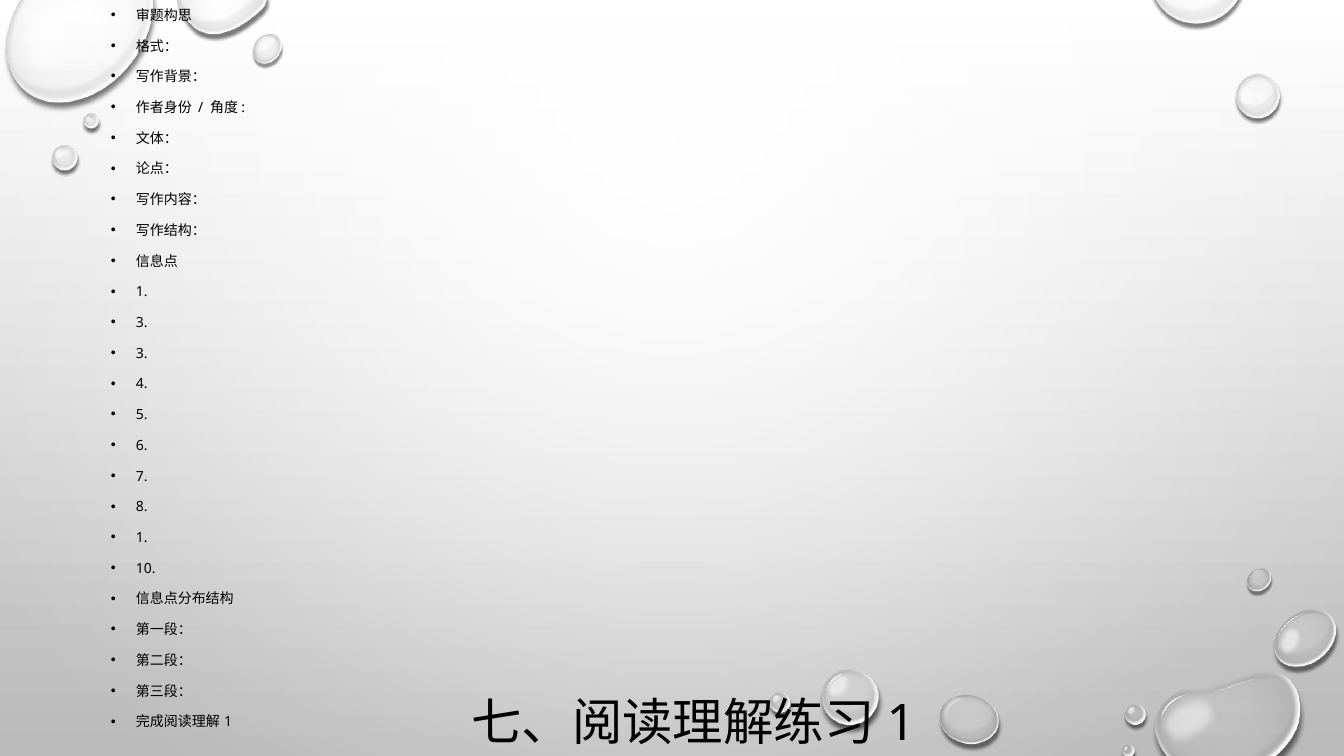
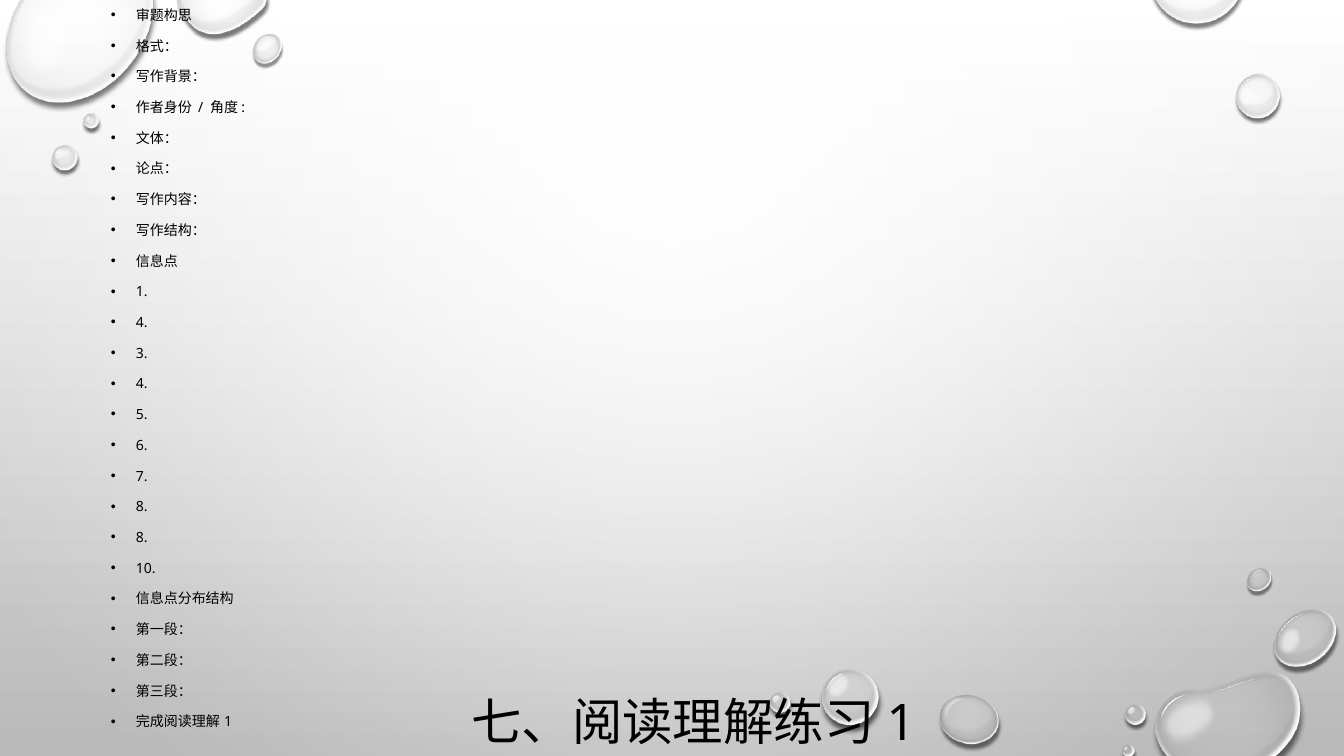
3: 3 -> 4 (142, 323)
1: 1 -> 8 (142, 538)
